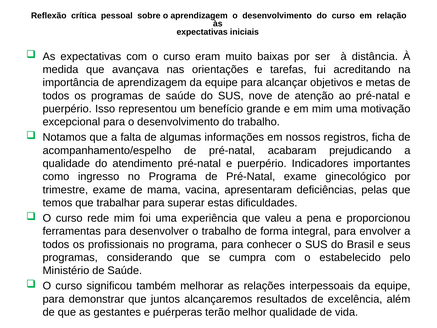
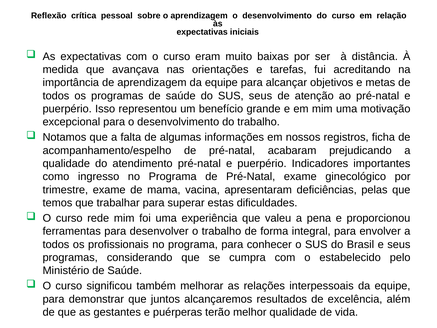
SUS nove: nove -> seus (260, 96)
